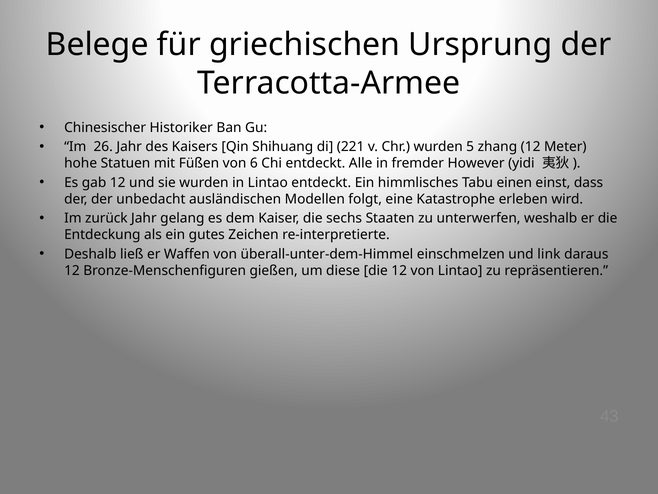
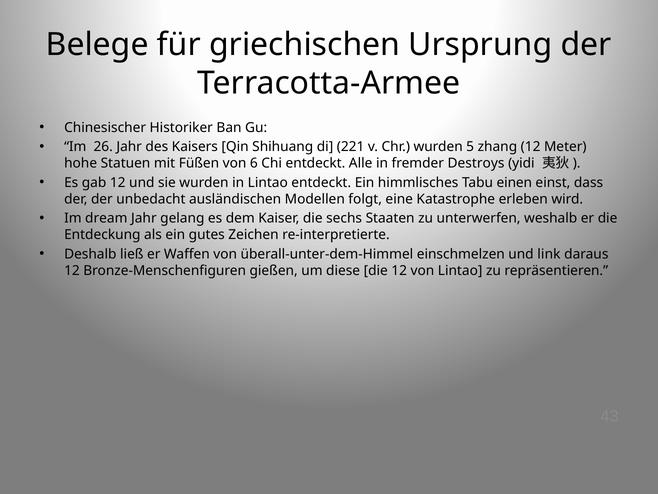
However: However -> Destroys (476, 163)
zurück: zurück -> dream (106, 218)
